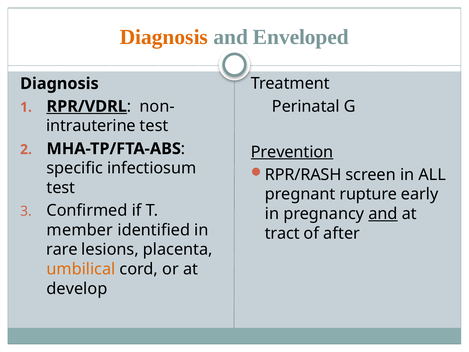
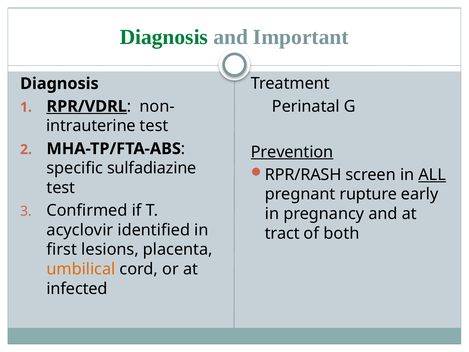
Diagnosis colour: orange -> green (164, 37)
Enveloped: Enveloped -> Important (301, 37)
infectiosum: infectiosum -> sulfadiazine (152, 168)
ALL underline: none -> present (432, 175)
and underline: present -> none (383, 214)
member: member -> acyclovir (80, 230)
after: after -> both (342, 233)
rare: rare -> first (62, 249)
develop: develop -> infected (77, 288)
